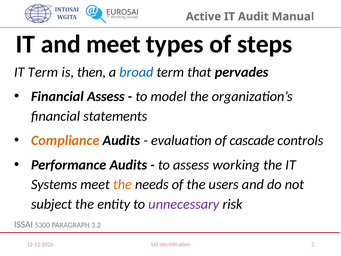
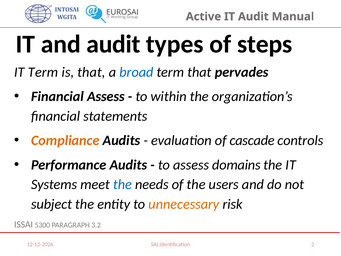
and meet: meet -> audit (113, 44)
is then: then -> that (91, 72)
model: model -> within (169, 96)
working: working -> domains (236, 165)
the colour: orange -> blue (122, 184)
unnecessary colour: purple -> orange (184, 204)
